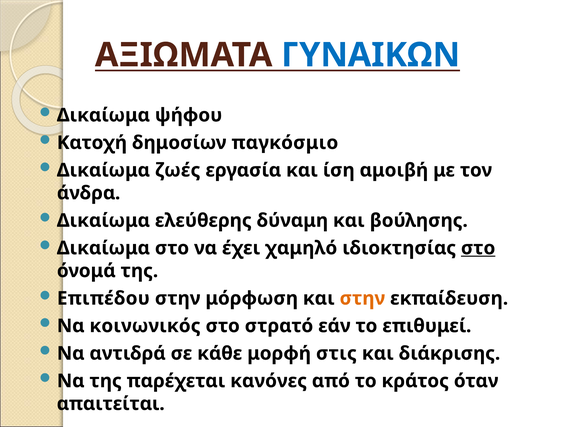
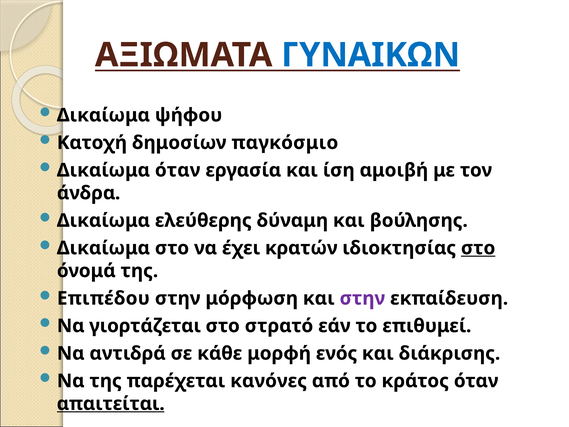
Δικαίωμα ζωές: ζωές -> όταν (178, 170)
χαμηλό: χαμηλό -> κρατών (301, 248)
στην colour: orange -> purple (362, 298)
κοινωνικός: κοινωνικός -> γιορτάζεται (145, 326)
στις: στις -> ενός (337, 353)
απαιτείται underline: none -> present (111, 403)
